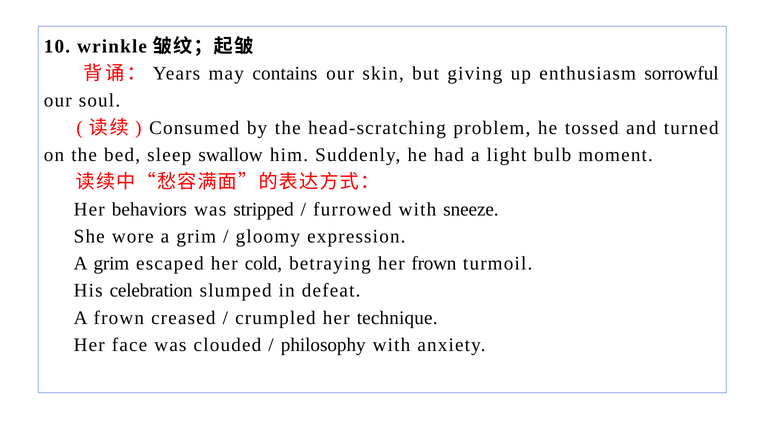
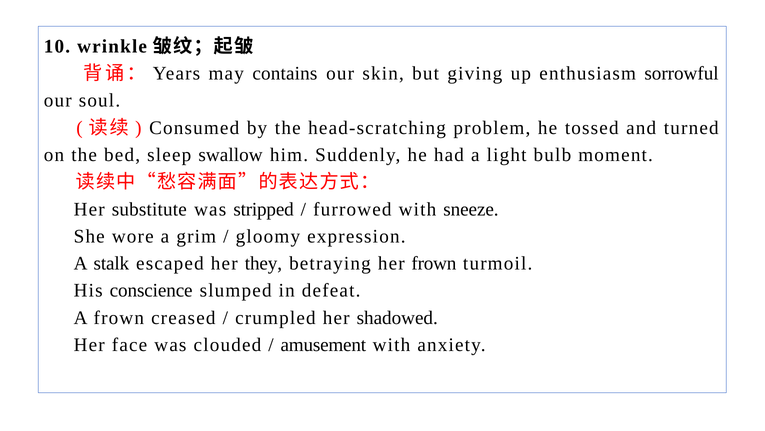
behaviors: behaviors -> substitute (149, 209)
grim: grim -> stalk (111, 263)
cold: cold -> they (263, 263)
celebration: celebration -> conscience (151, 290)
technique: technique -> shadowed (397, 317)
philosophy: philosophy -> amusement (323, 344)
